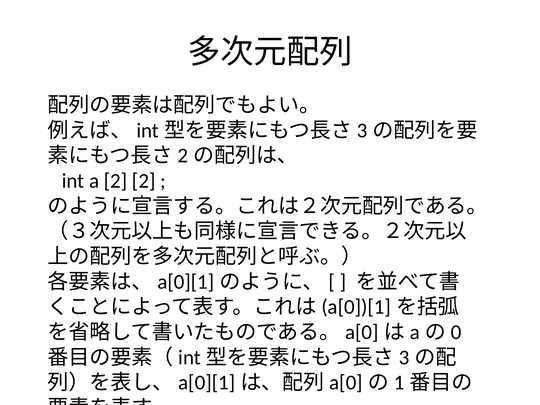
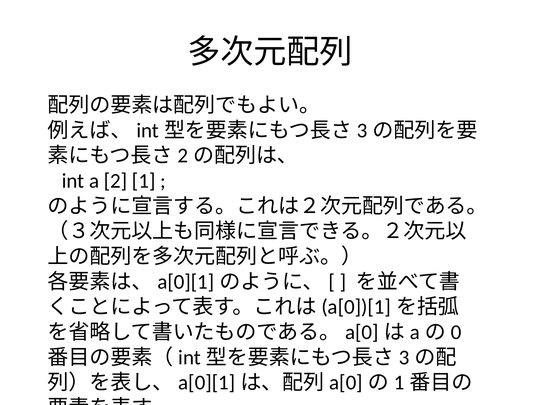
2 2: 2 -> 1 (144, 181)
